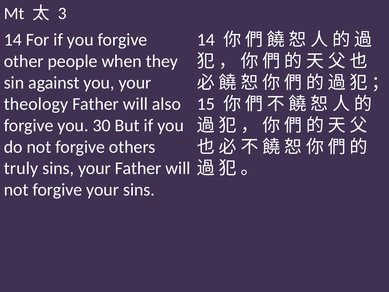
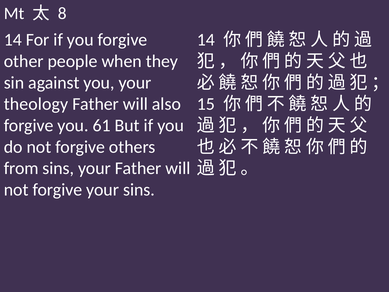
3: 3 -> 8 (62, 13)
30: 30 -> 61 (102, 125)
truly: truly -> from (21, 168)
